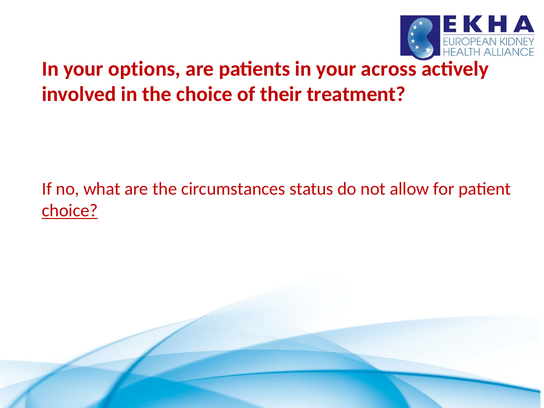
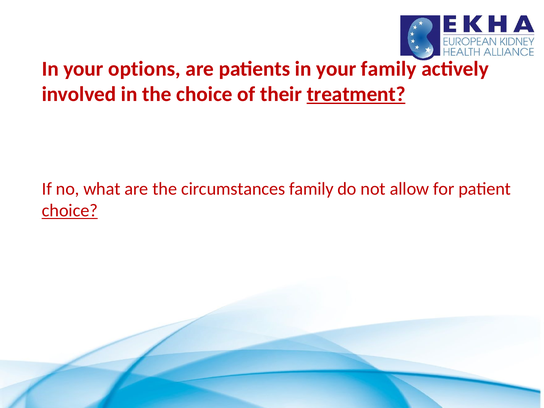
your across: across -> family (389, 69)
treatment underline: none -> present (356, 94)
circumstances status: status -> family (311, 189)
